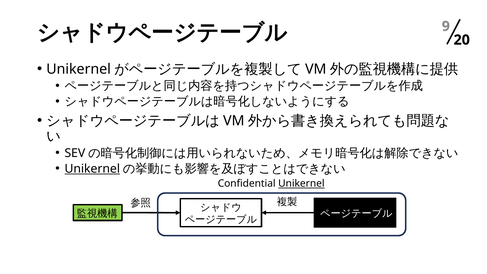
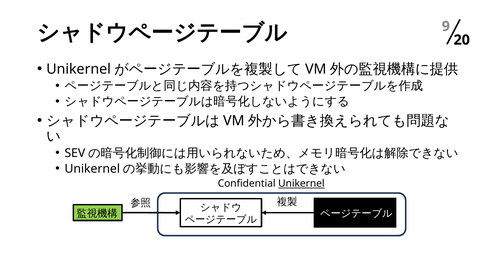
Unikernel underline: present -> none (92, 169)
